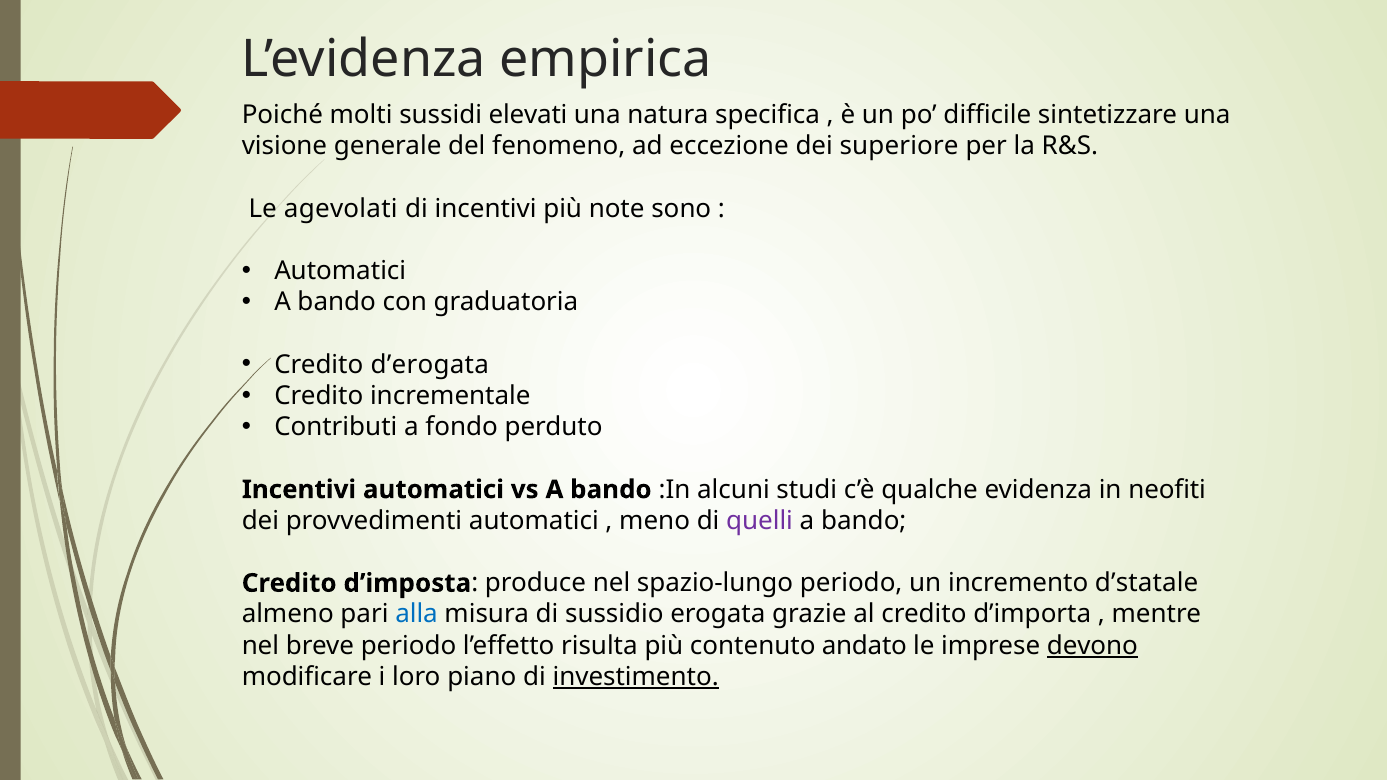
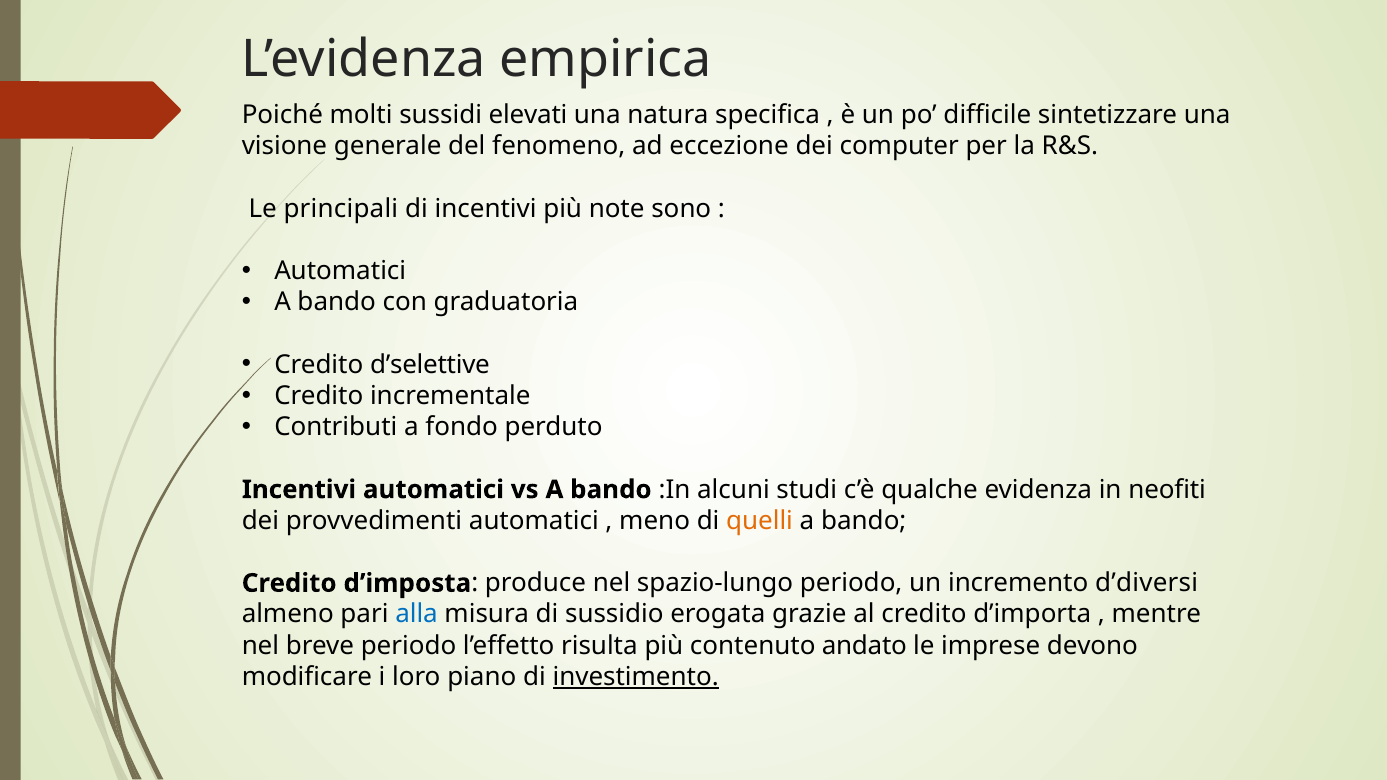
superiore: superiore -> computer (899, 146)
agevolati: agevolati -> principali (341, 209)
d’erogata: d’erogata -> d’selettive (430, 365)
quelli colour: purple -> orange (760, 521)
d’statale: d’statale -> d’diversi (1147, 583)
devono underline: present -> none (1092, 646)
